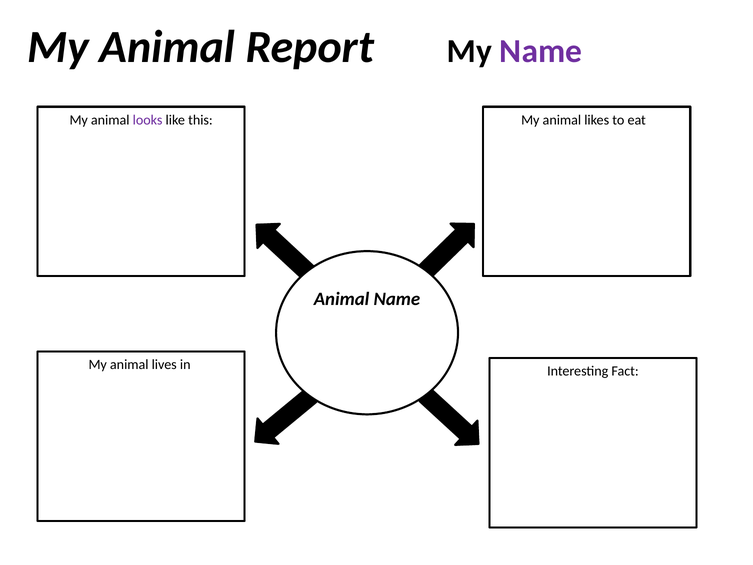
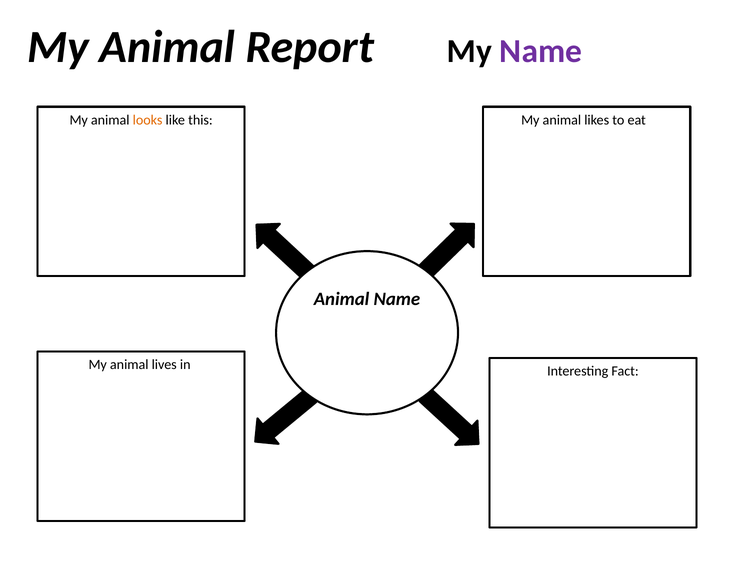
looks colour: purple -> orange (148, 120)
